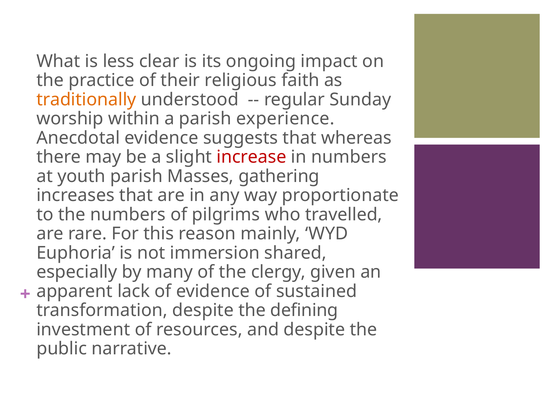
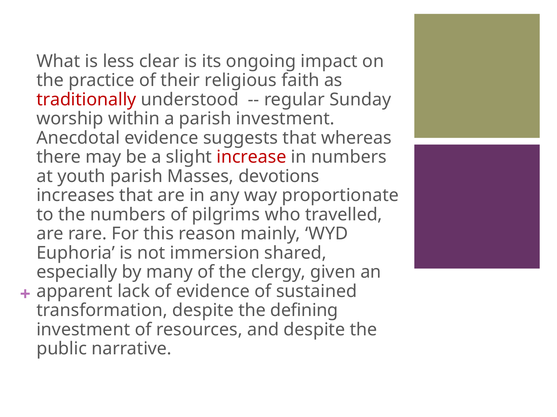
traditionally colour: orange -> red (86, 100)
parish experience: experience -> investment (285, 119)
gathering: gathering -> devotions (279, 177)
